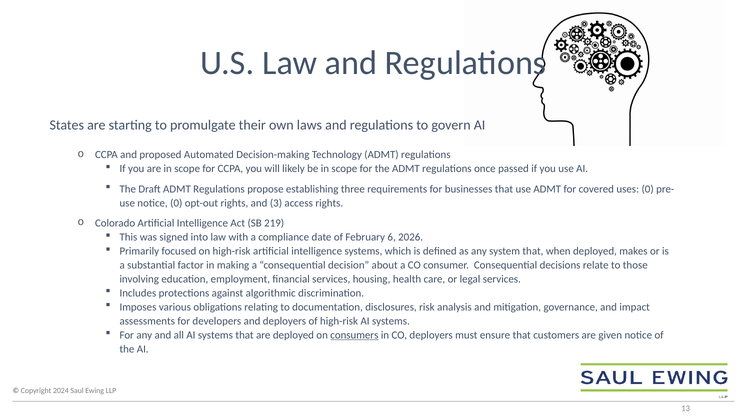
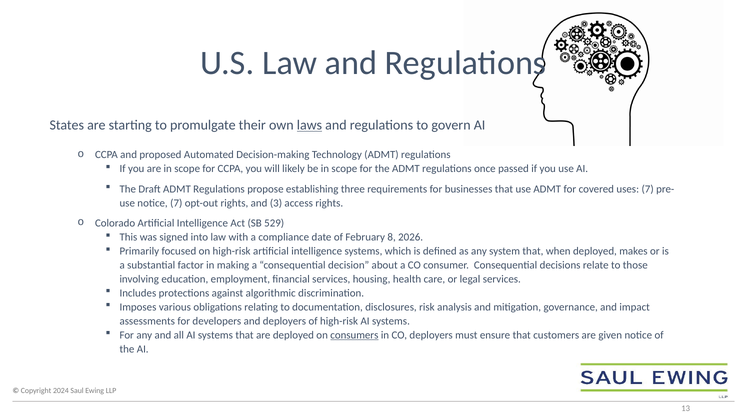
laws underline: none -> present (309, 125)
uses 0: 0 -> 7 (648, 189)
notice 0: 0 -> 7 (176, 203)
219: 219 -> 529 (274, 223)
6: 6 -> 8 (392, 237)
